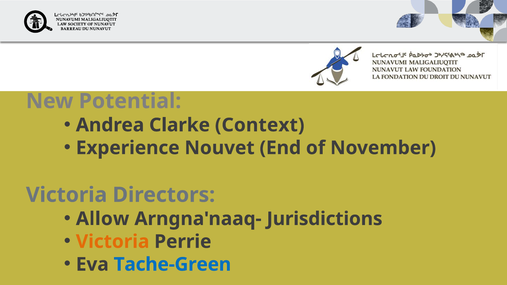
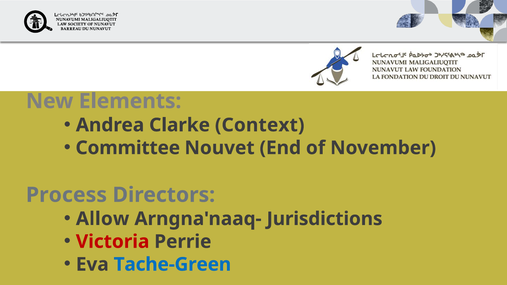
Potential: Potential -> Elements (130, 101)
Experience: Experience -> Committee (128, 148)
Victoria: Victoria -> Process (66, 195)
Victoria colour: orange -> red (113, 242)
